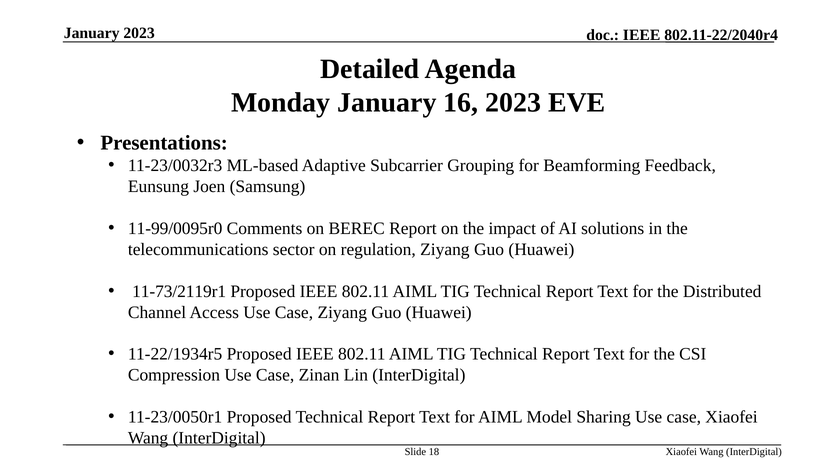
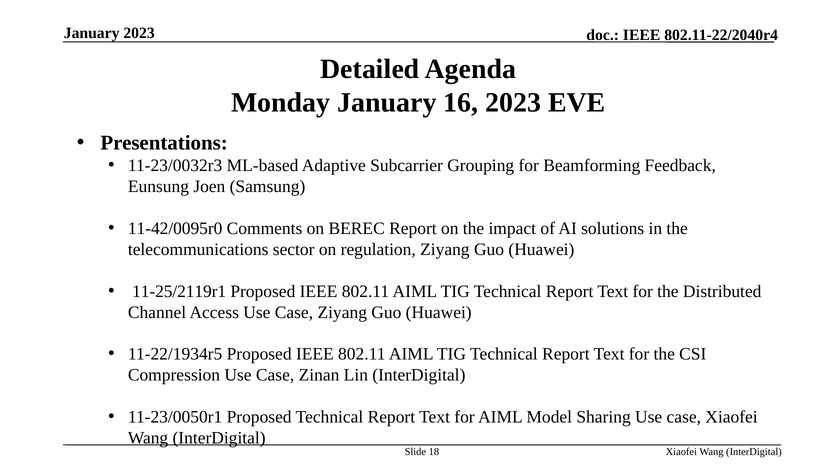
11-99/0095r0: 11-99/0095r0 -> 11-42/0095r0 (175, 228)
11-73/2119r1: 11-73/2119r1 -> 11-25/2119r1 (179, 291)
